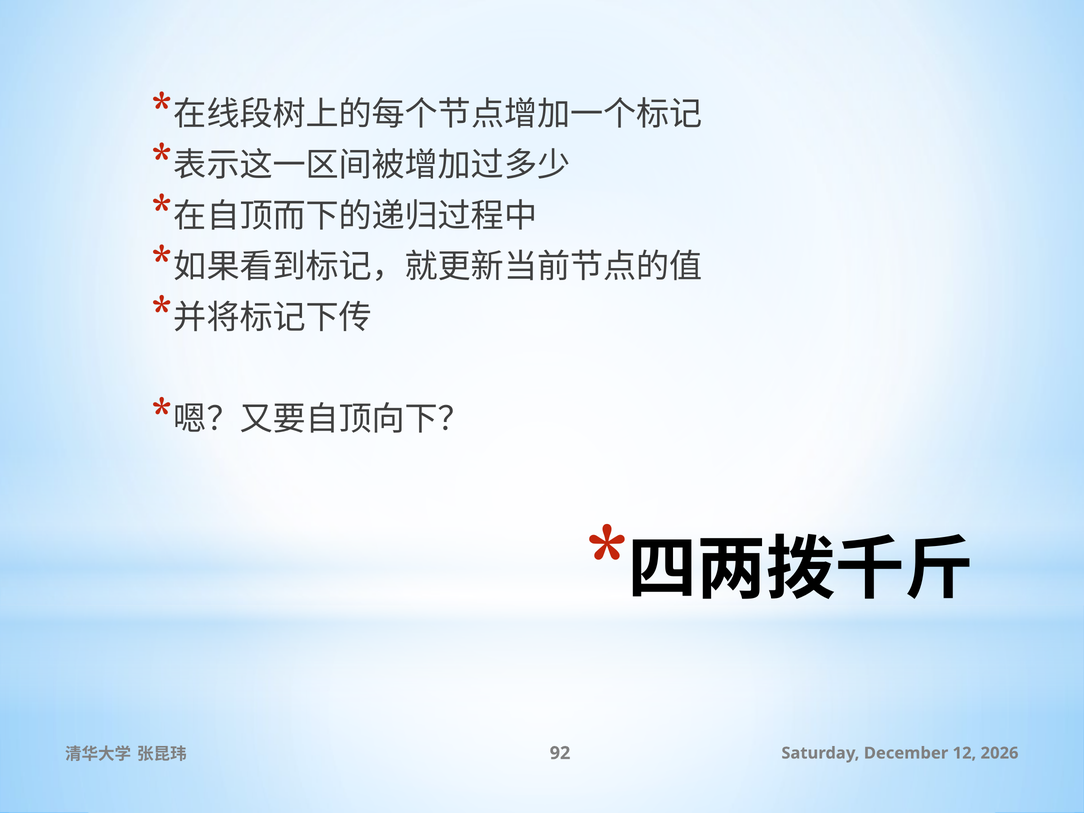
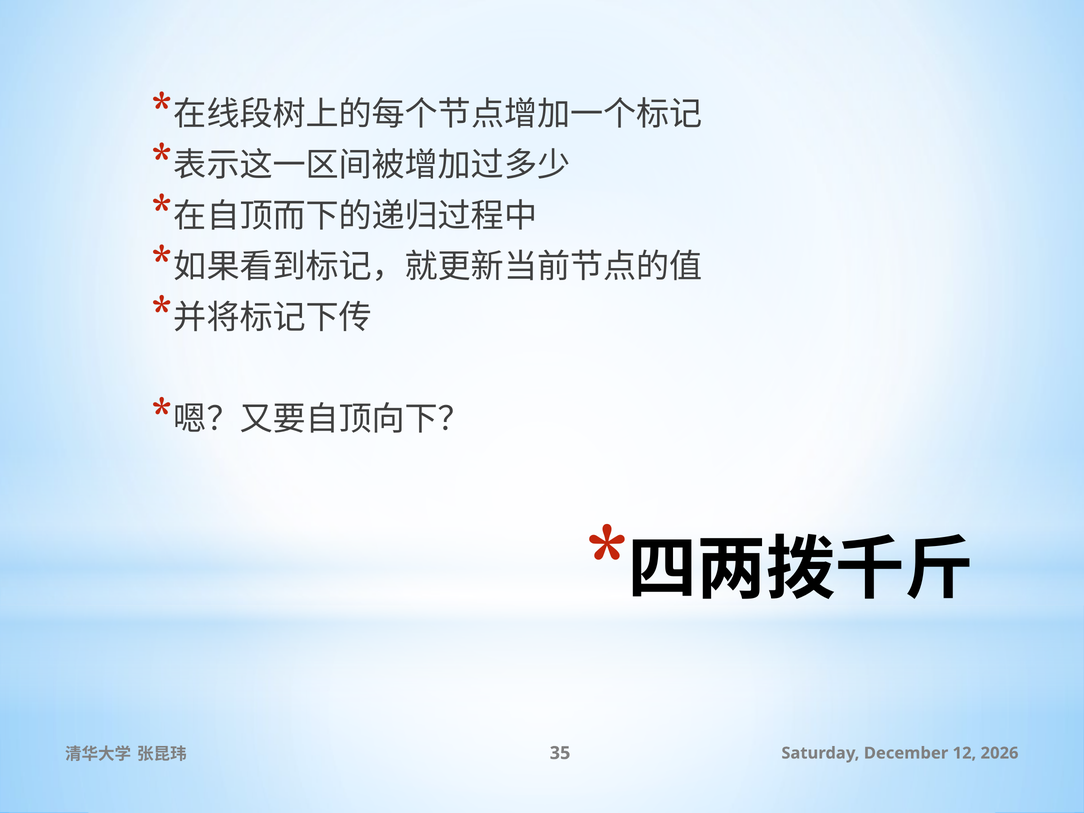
92: 92 -> 35 (560, 753)
